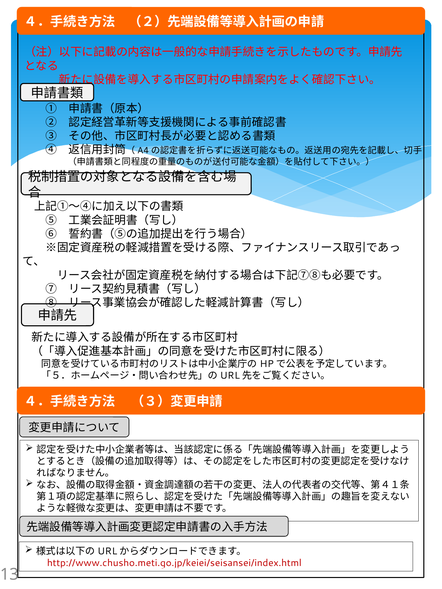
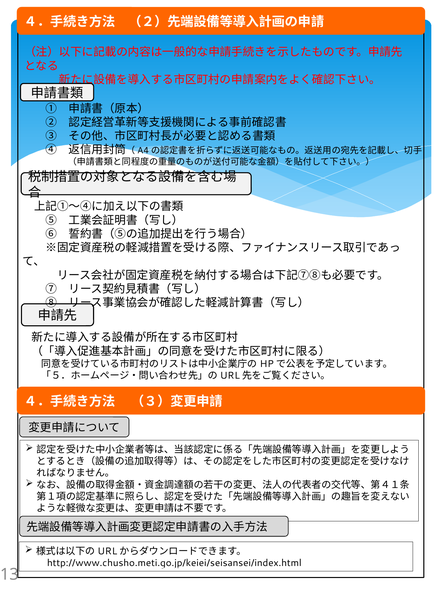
http://www.chusho.meti.go.jp/keiei/seisansei/index.html colour: red -> black (174, 563)
